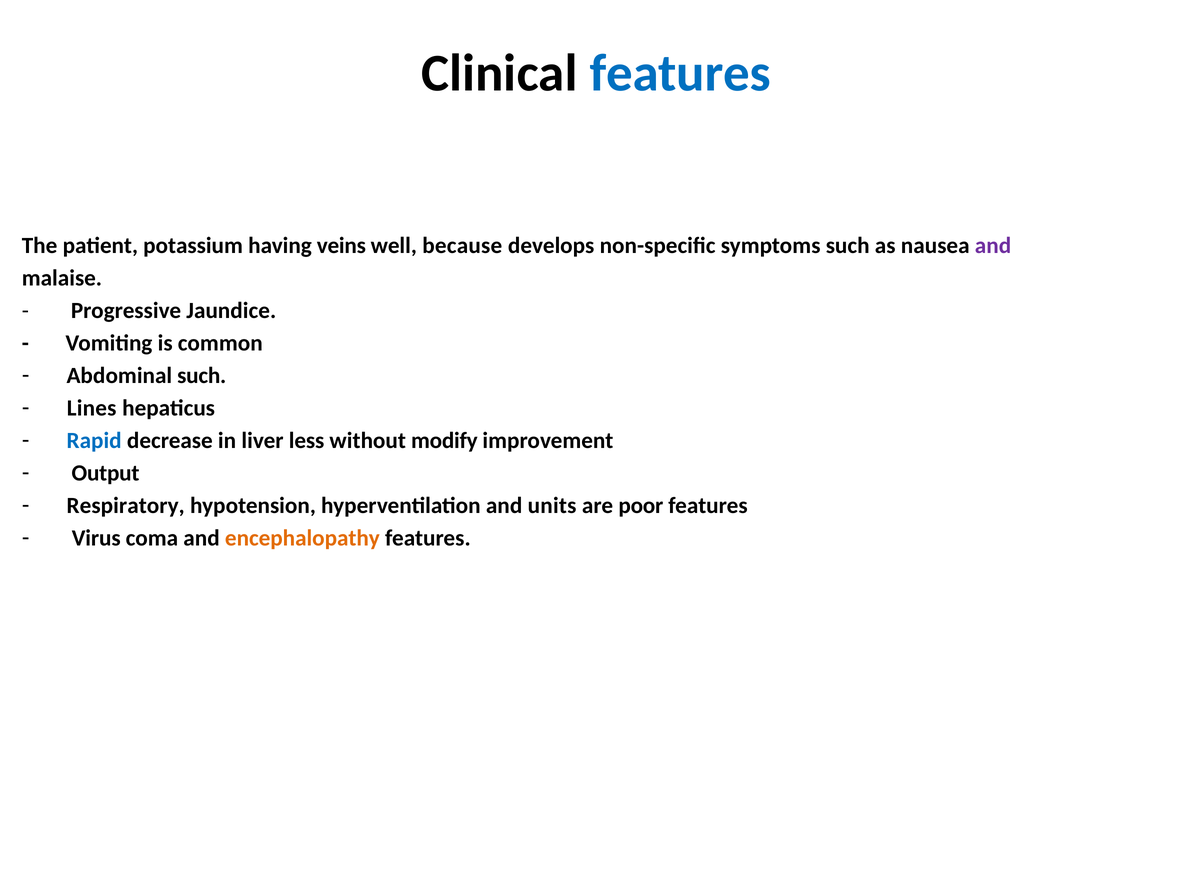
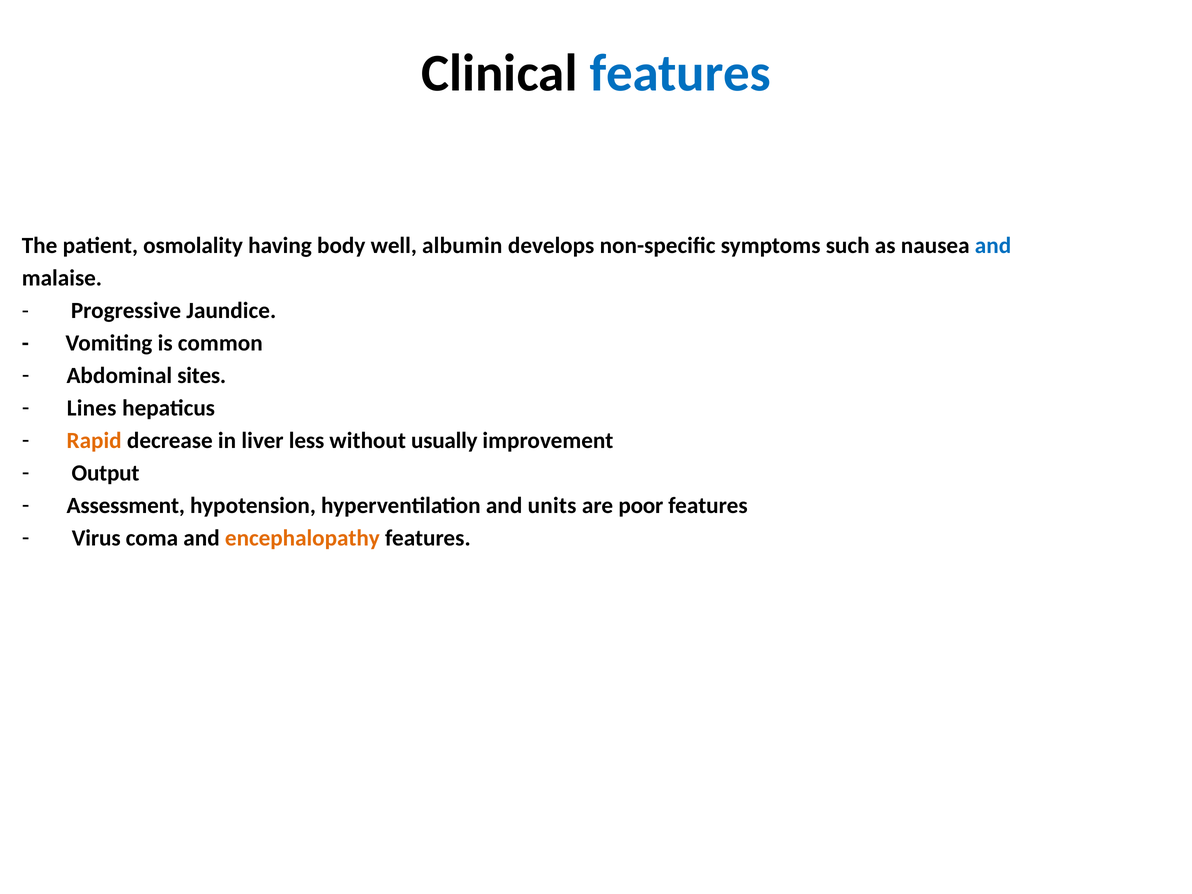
potassium: potassium -> osmolality (193, 246)
veins: veins -> body (341, 246)
because: because -> albumin (462, 246)
and colour: purple -> blue (993, 246)
Abdominal such: such -> sites (202, 376)
Rapid colour: blue -> orange (94, 441)
modify: modify -> usually (444, 441)
Respiratory: Respiratory -> Assessment (126, 506)
